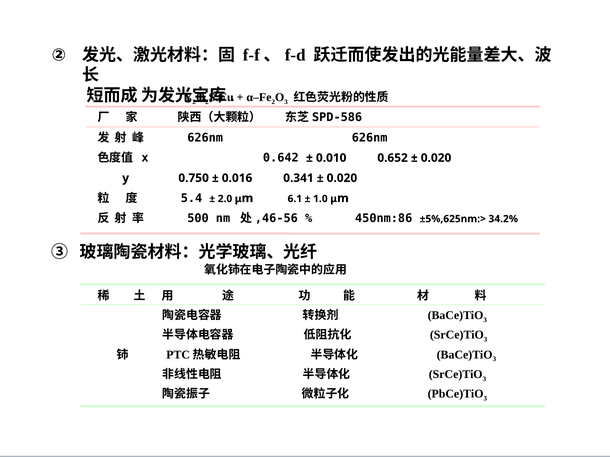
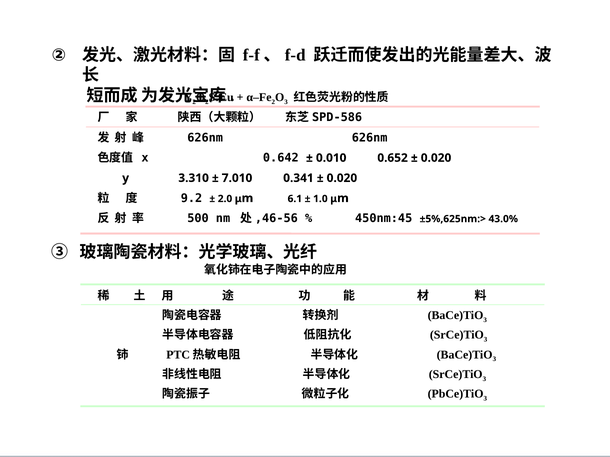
0.750: 0.750 -> 3.310 (194, 178)
0.016: 0.016 -> 7.010 (237, 178)
5.4: 5.4 -> 9.2 (191, 198)
450nm:86: 450nm:86 -> 450nm:45 (384, 219)
34.2%: 34.2% -> 43.0% (503, 219)
